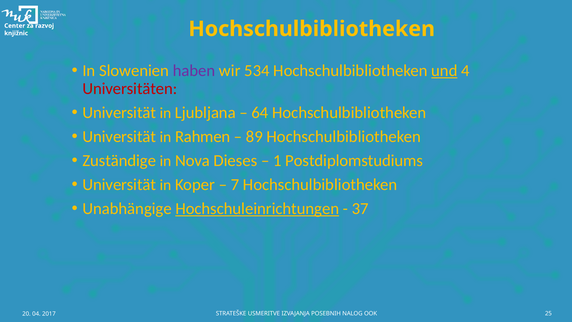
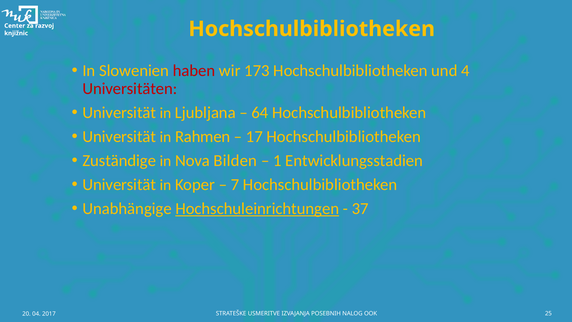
haben colour: purple -> red (194, 71)
534: 534 -> 173 (257, 71)
und underline: present -> none (444, 71)
89: 89 -> 17 (254, 137)
Dieses: Dieses -> Bilden (235, 161)
Postdiplomstudiums: Postdiplomstudiums -> Entwicklungsstadien (354, 161)
